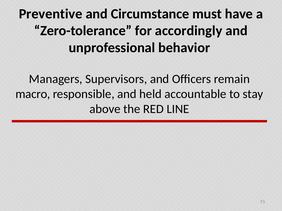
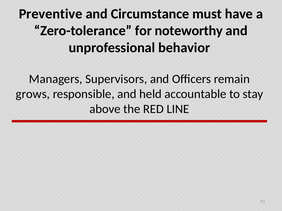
accordingly: accordingly -> noteworthy (189, 31)
macro: macro -> grows (33, 94)
